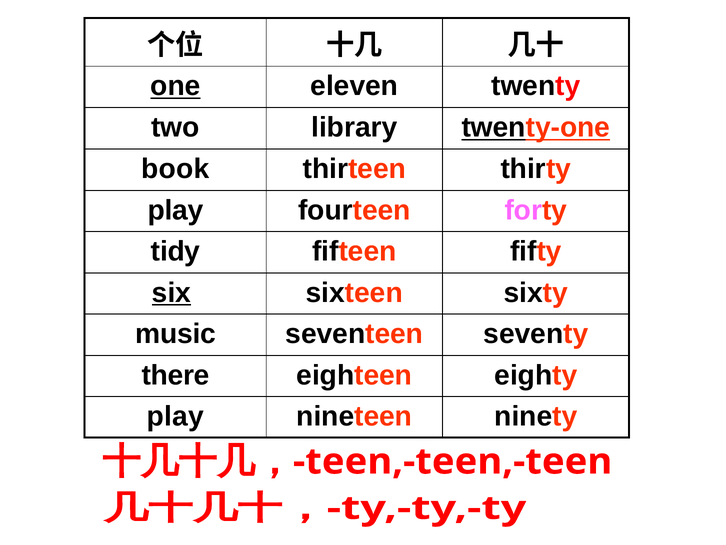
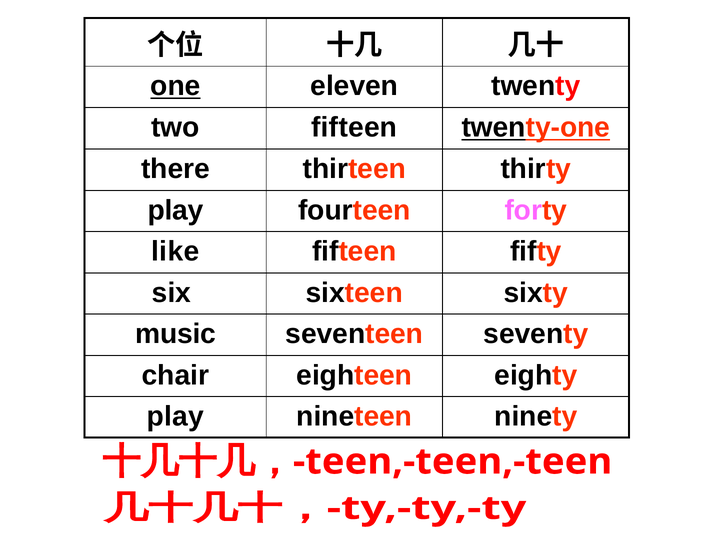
two library: library -> fifteen (354, 127)
book: book -> there (175, 169)
tidy: tidy -> like (175, 251)
six underline: present -> none (172, 292)
there: there -> chair (175, 375)
